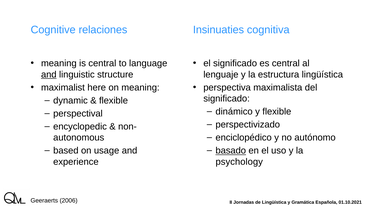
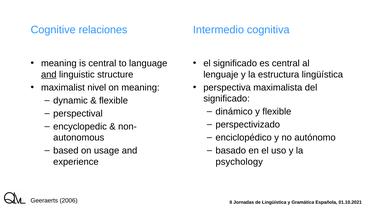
Insinuaties: Insinuaties -> Intermedio (218, 30)
here: here -> nivel (97, 87)
basado underline: present -> none (231, 150)
